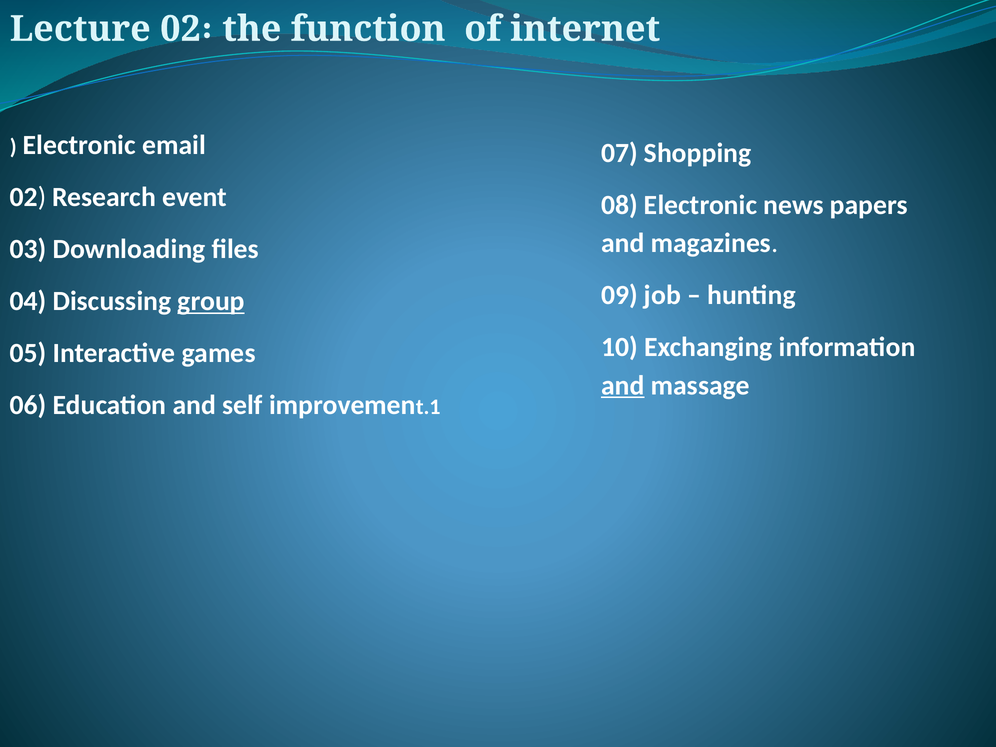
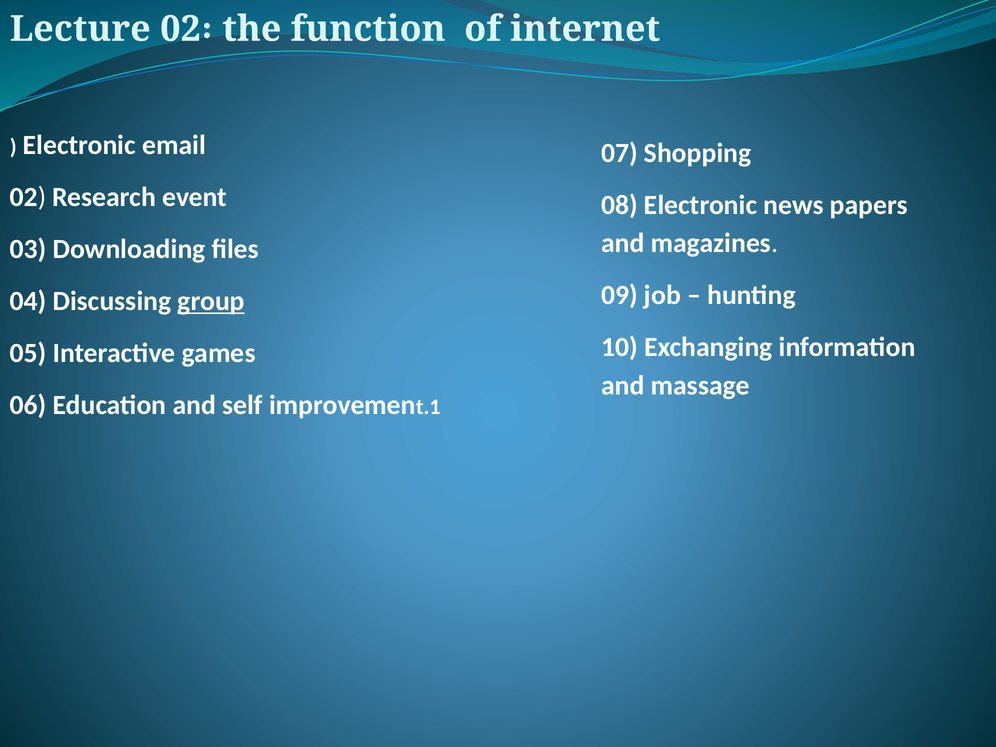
and underline: present -> none (623, 385)
